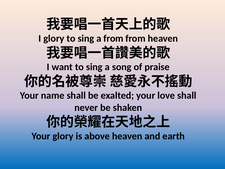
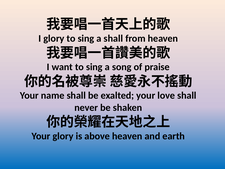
a from: from -> shall (113, 38)
